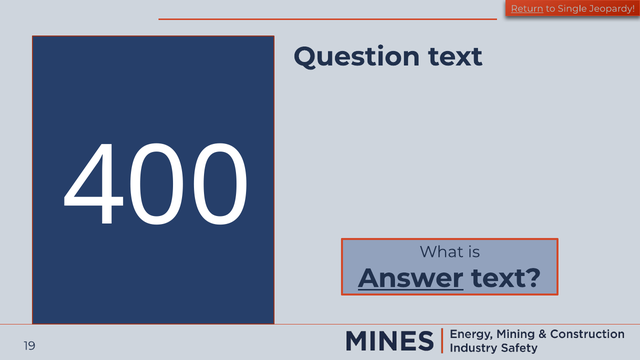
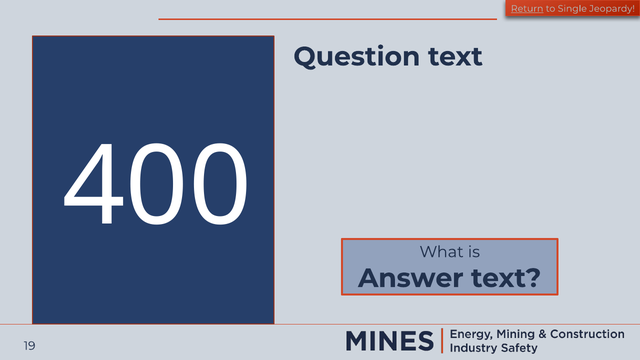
Answer underline: present -> none (411, 278)
